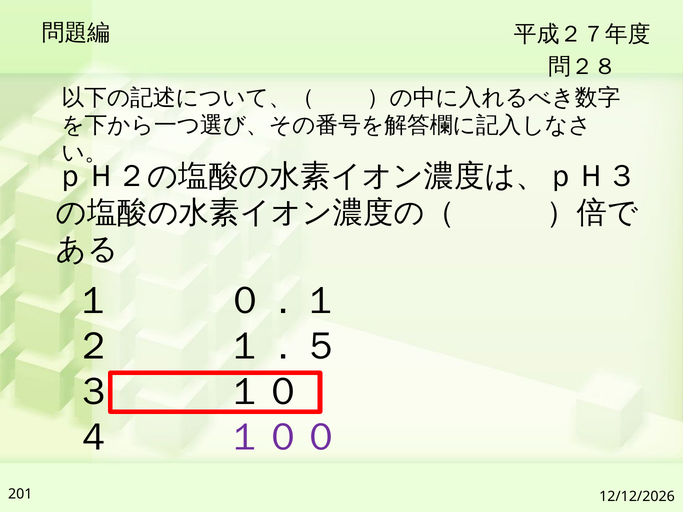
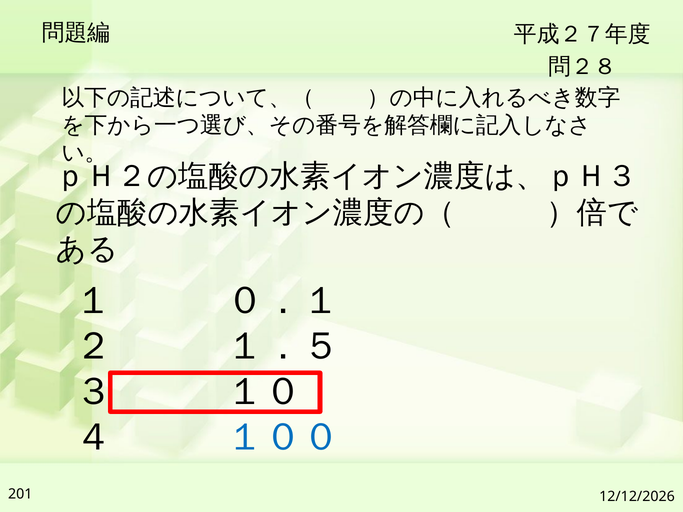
１００ colour: purple -> blue (283, 438)
